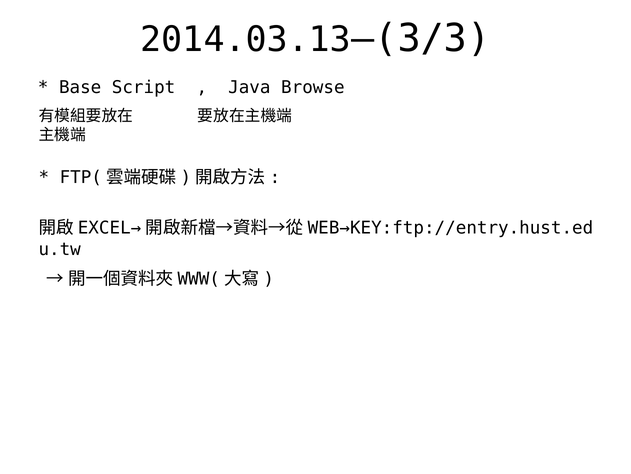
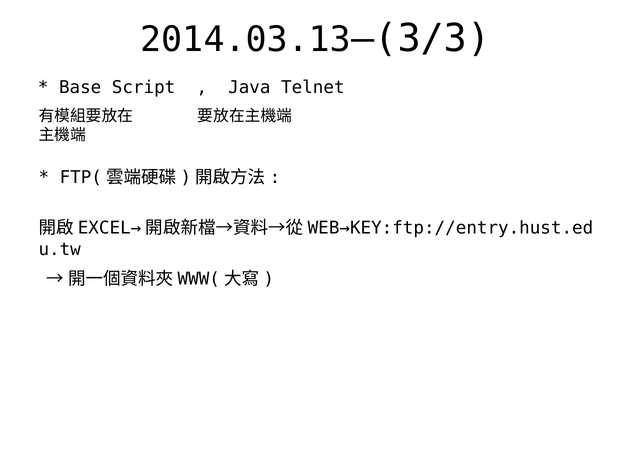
Browse: Browse -> Telnet (313, 88)
